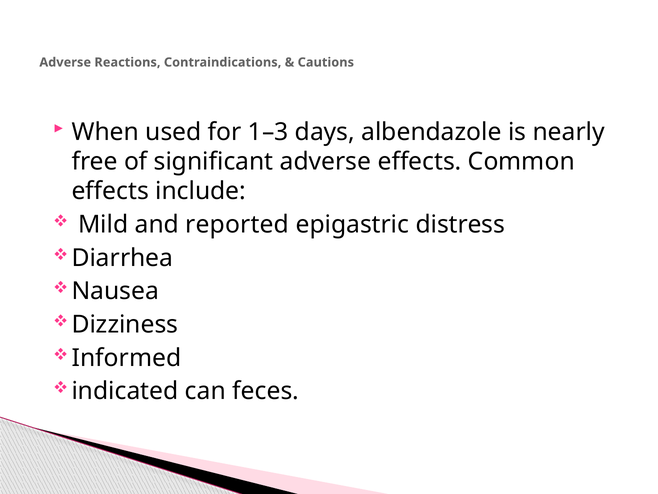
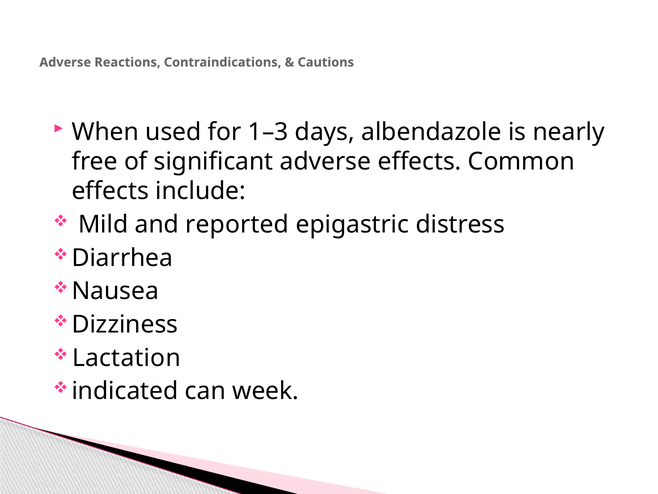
Informed: Informed -> Lactation (126, 358)
feces: feces -> week (266, 391)
